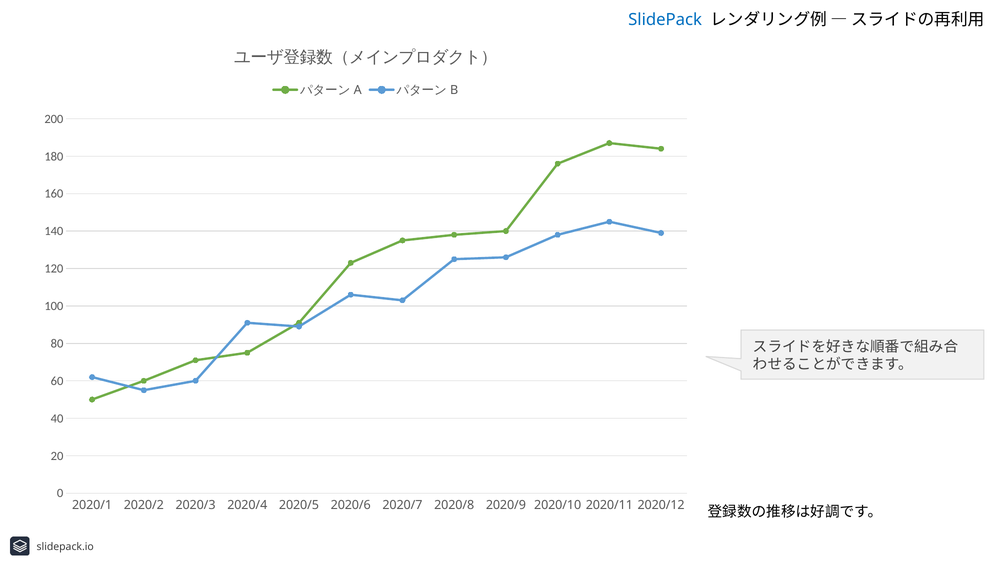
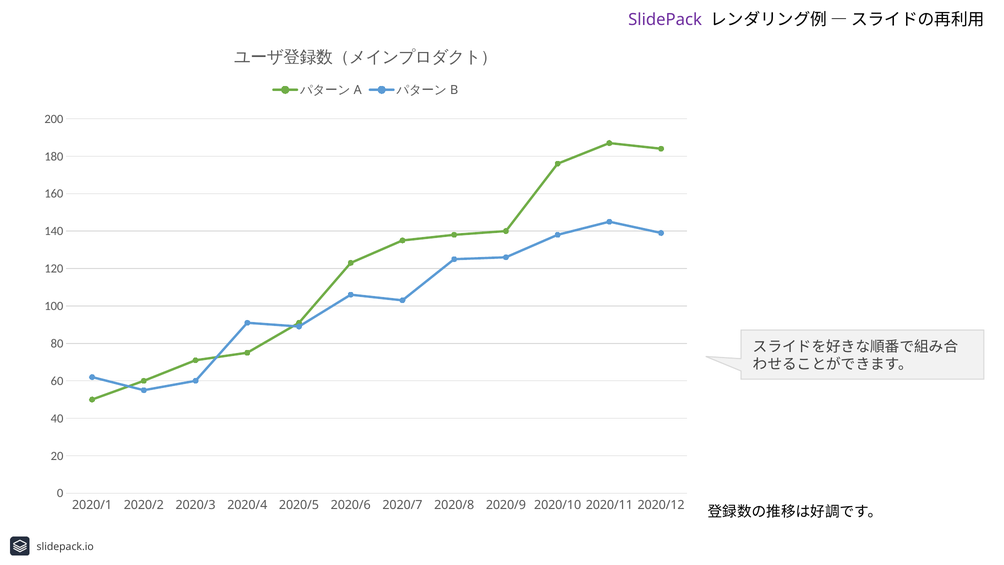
SlidePack colour: blue -> purple (665, 20)
